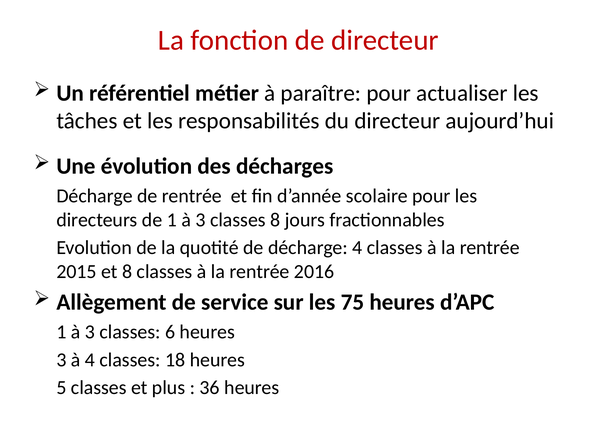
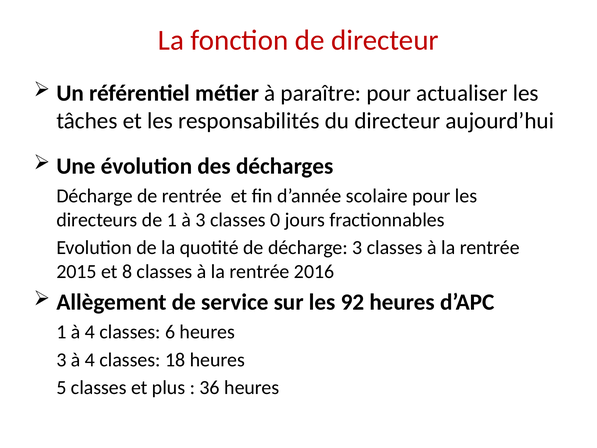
classes 8: 8 -> 0 (275, 220)
décharge 4: 4 -> 3 (357, 248)
75: 75 -> 92 (352, 302)
3: 3 -> 4 (90, 332)
